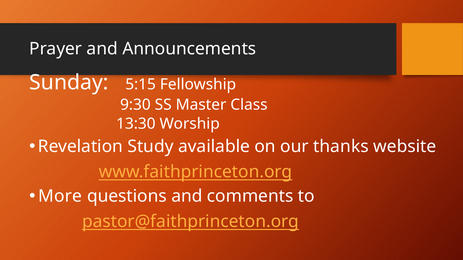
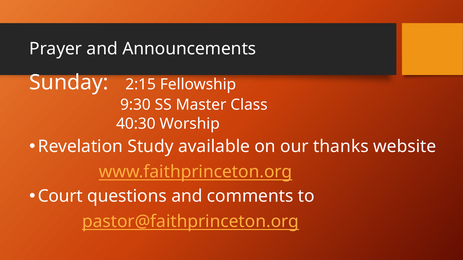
5:15: 5:15 -> 2:15 (141, 85)
13:30: 13:30 -> 40:30 (136, 124)
More: More -> Court (60, 196)
